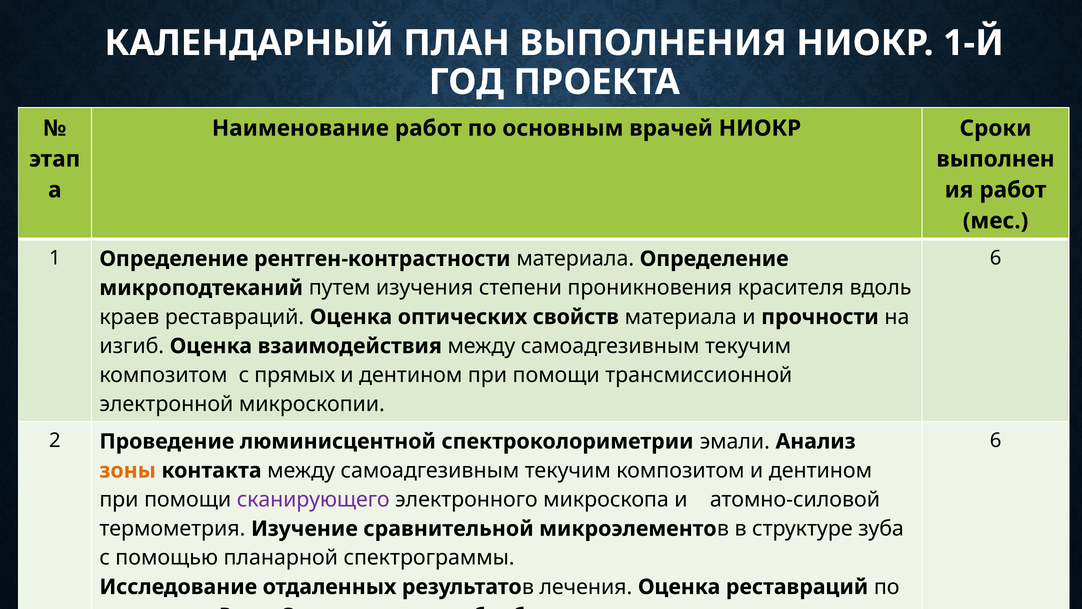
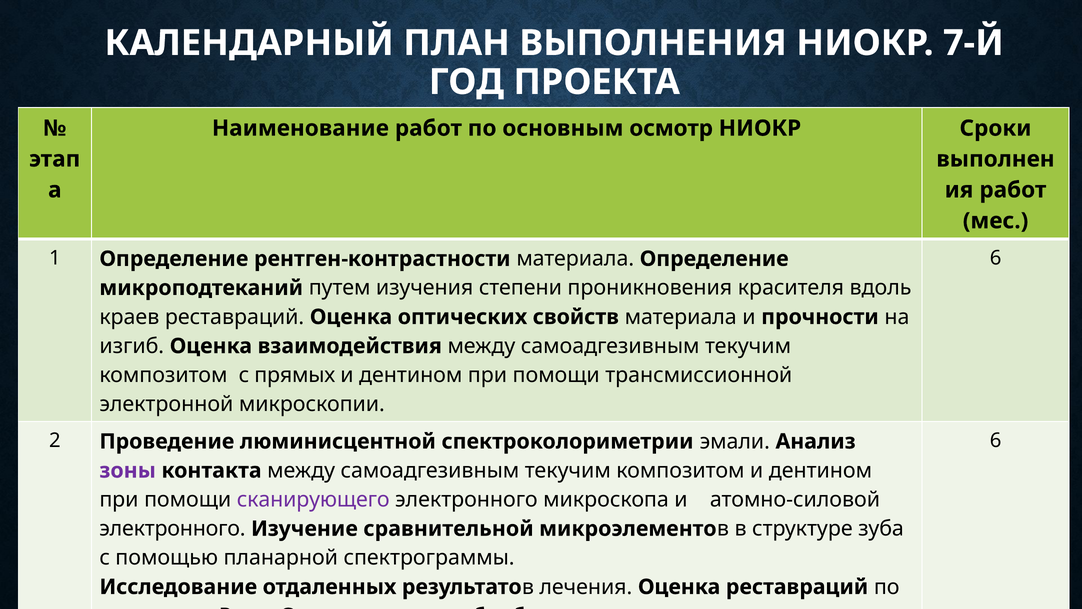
1-Й: 1-Й -> 7-Й (973, 43)
врачей: врачей -> осмотр (671, 128)
зоны colour: orange -> purple (128, 470)
термометрия: термометрия -> электронного (172, 528)
